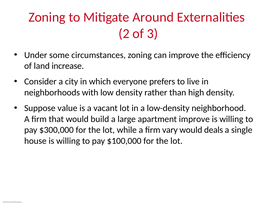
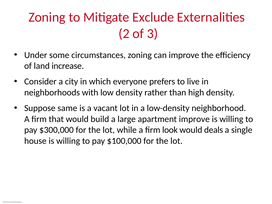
Around: Around -> Exclude (153, 17)
value: value -> same (67, 108)
vary: vary -> look (170, 130)
